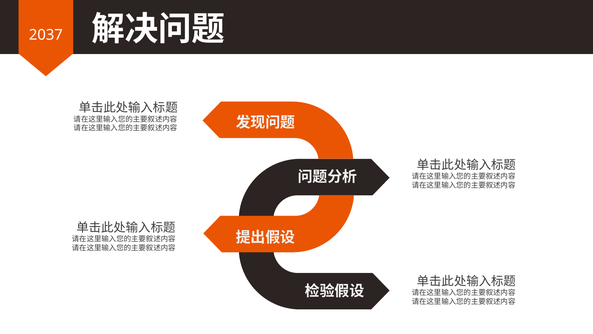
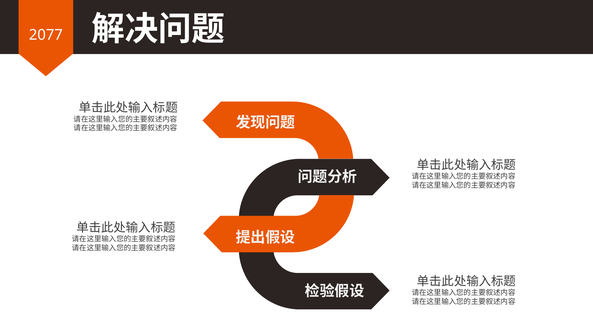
2037: 2037 -> 2077 (46, 35)
